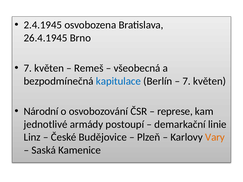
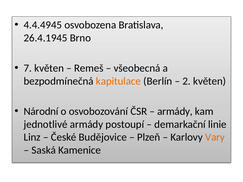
2.4.1945: 2.4.1945 -> 4.4.4945 (43, 25)
kapitulace colour: blue -> orange (118, 81)
7: 7 -> 2 (187, 81)
represe: represe -> armády (175, 111)
